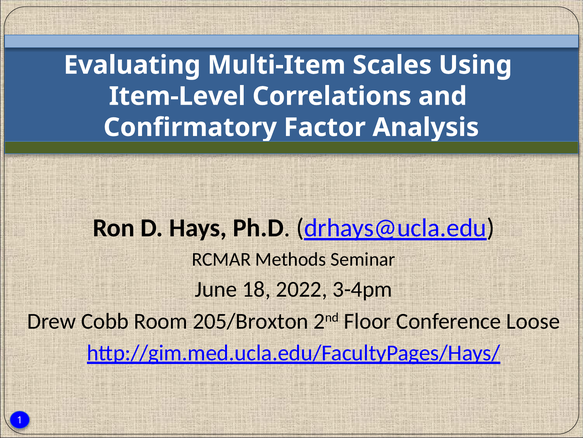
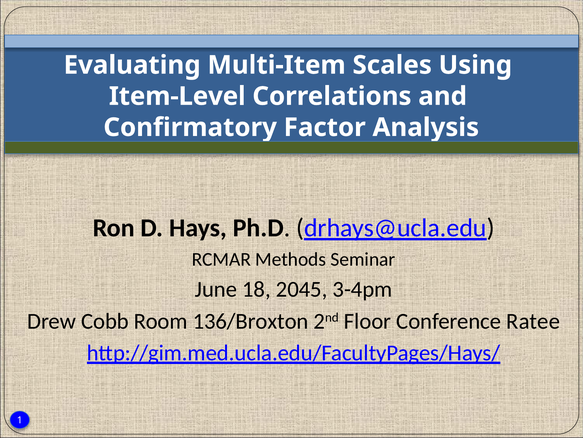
2022: 2022 -> 2045 (302, 289)
205/Broxton: 205/Broxton -> 136/Broxton (251, 321)
Loose: Loose -> Ratee (533, 321)
